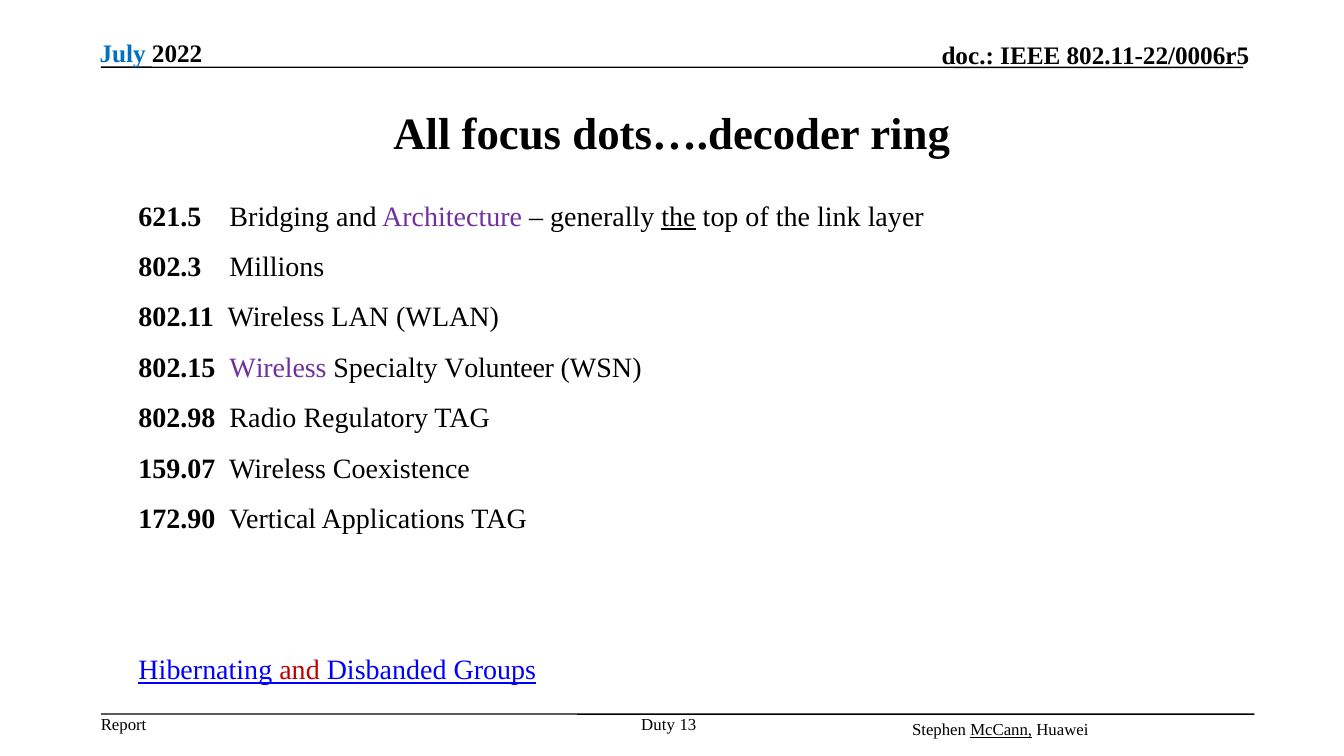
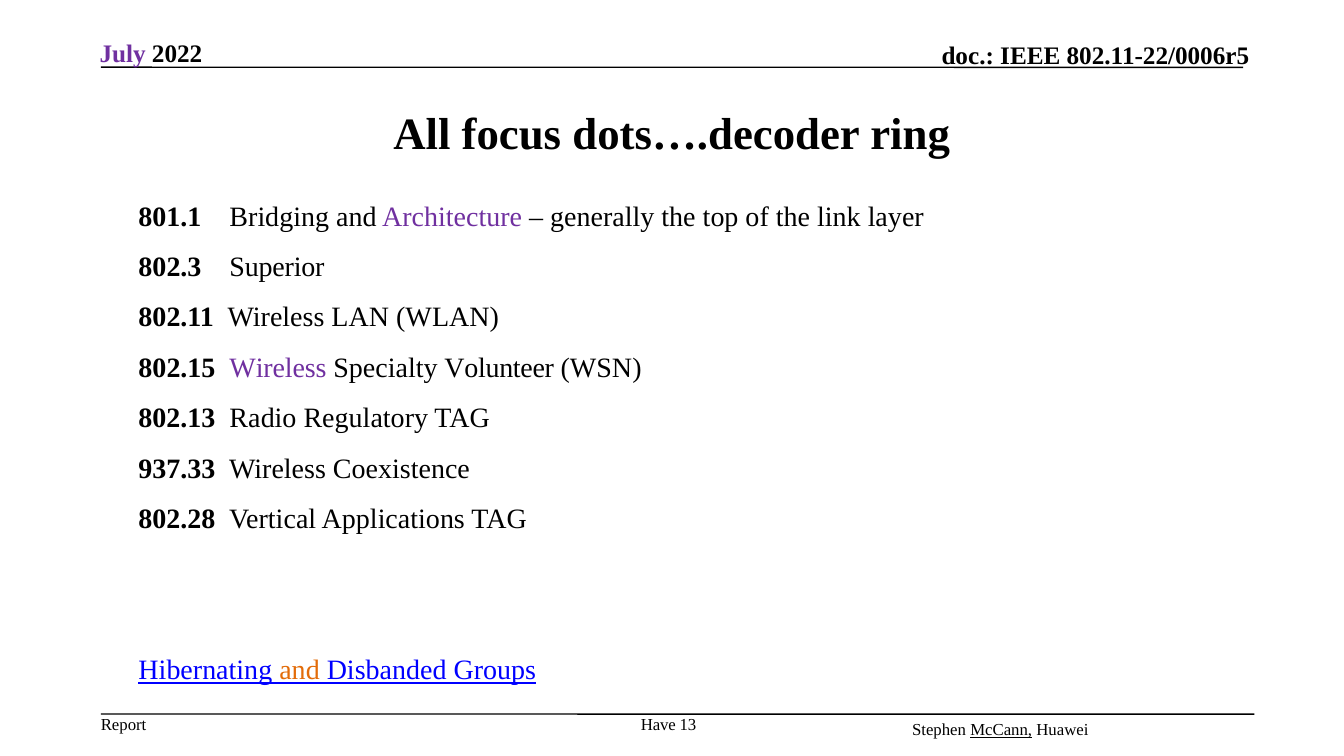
July colour: blue -> purple (123, 54)
621.5: 621.5 -> 801.1 (170, 217)
the underline: present -> none (678, 217)
Millions: Millions -> Superior (277, 267)
802.98: 802.98 -> 802.13 (177, 419)
159.07: 159.07 -> 937.33 (177, 469)
172.90: 172.90 -> 802.28 (177, 519)
and colour: red -> orange (300, 671)
Duty: Duty -> Have (658, 725)
